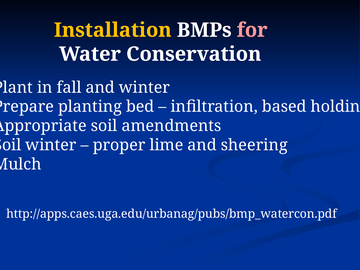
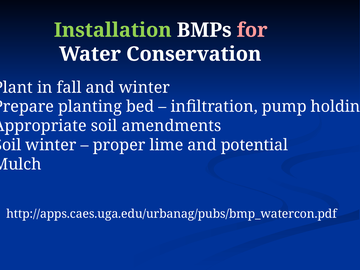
Installation colour: yellow -> light green (113, 30)
based: based -> pump (284, 107)
sheering: sheering -> potential (254, 145)
